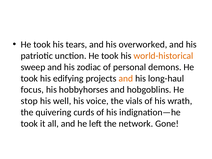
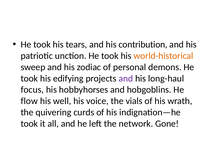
overworked: overworked -> contribution (143, 44)
and colour: orange -> purple (126, 78)
stop: stop -> flow (29, 101)
